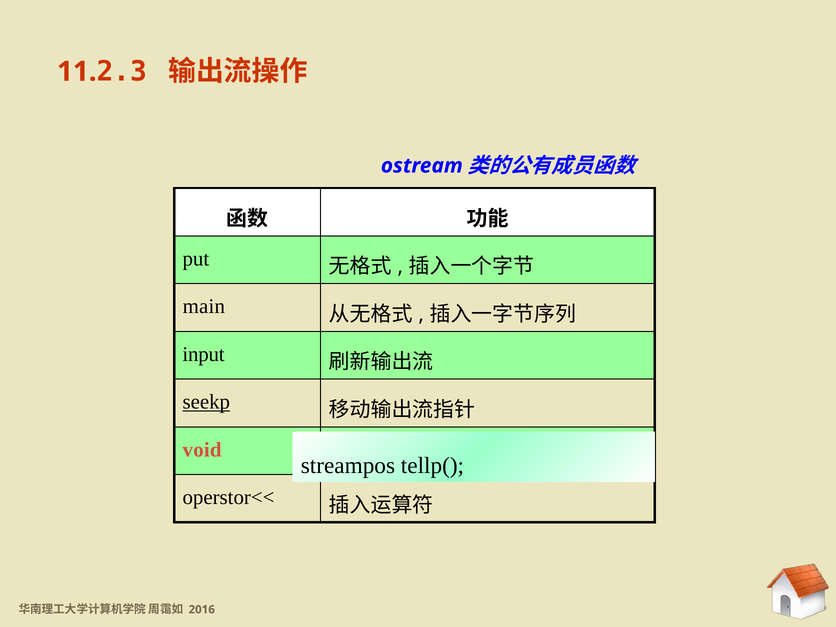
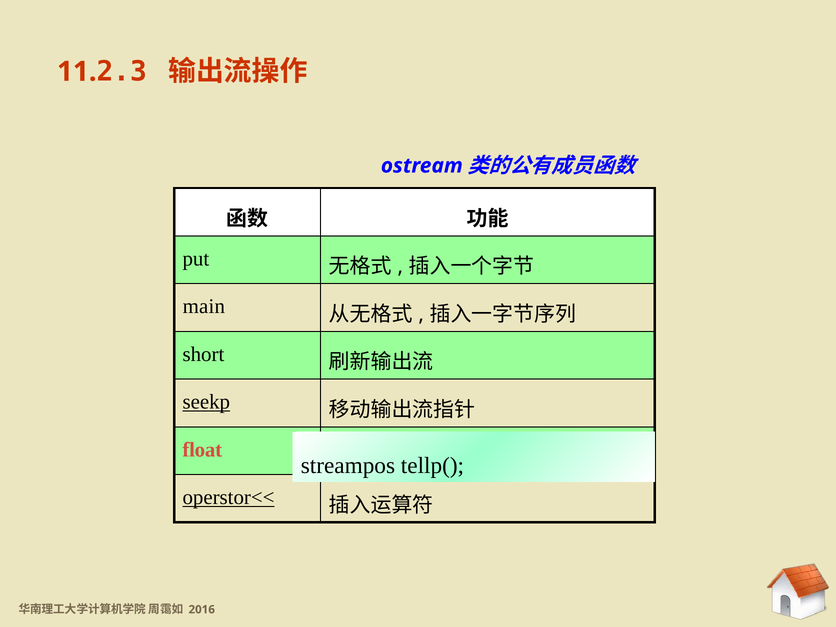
input: input -> short (203, 354)
void: void -> float (202, 450)
operstor<< underline: none -> present (228, 497)
